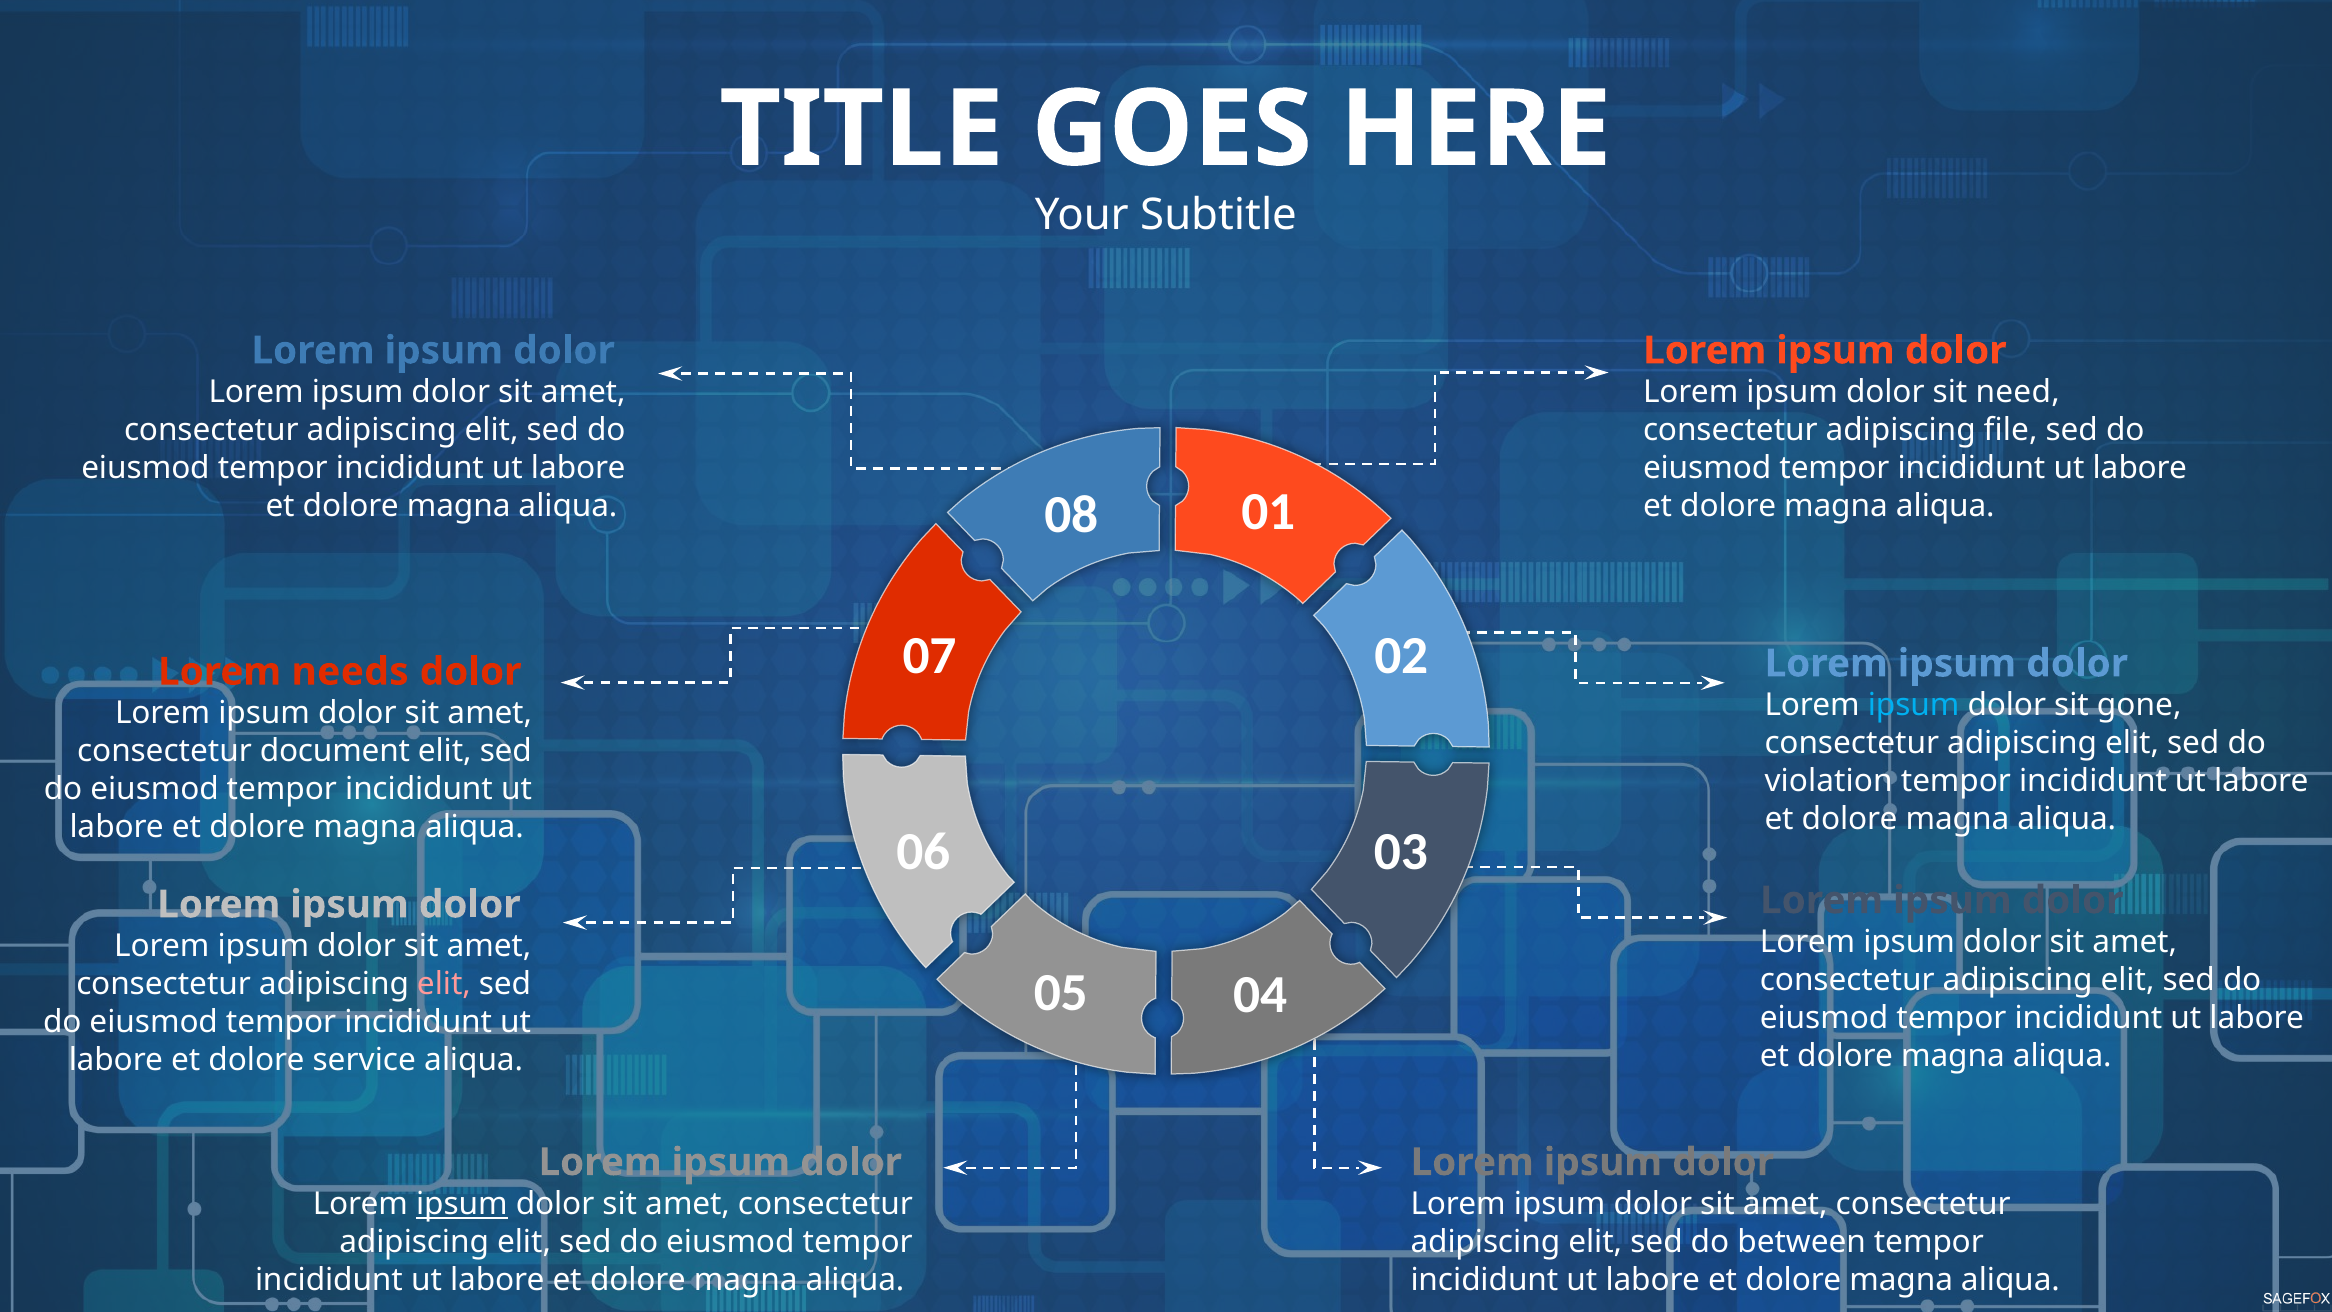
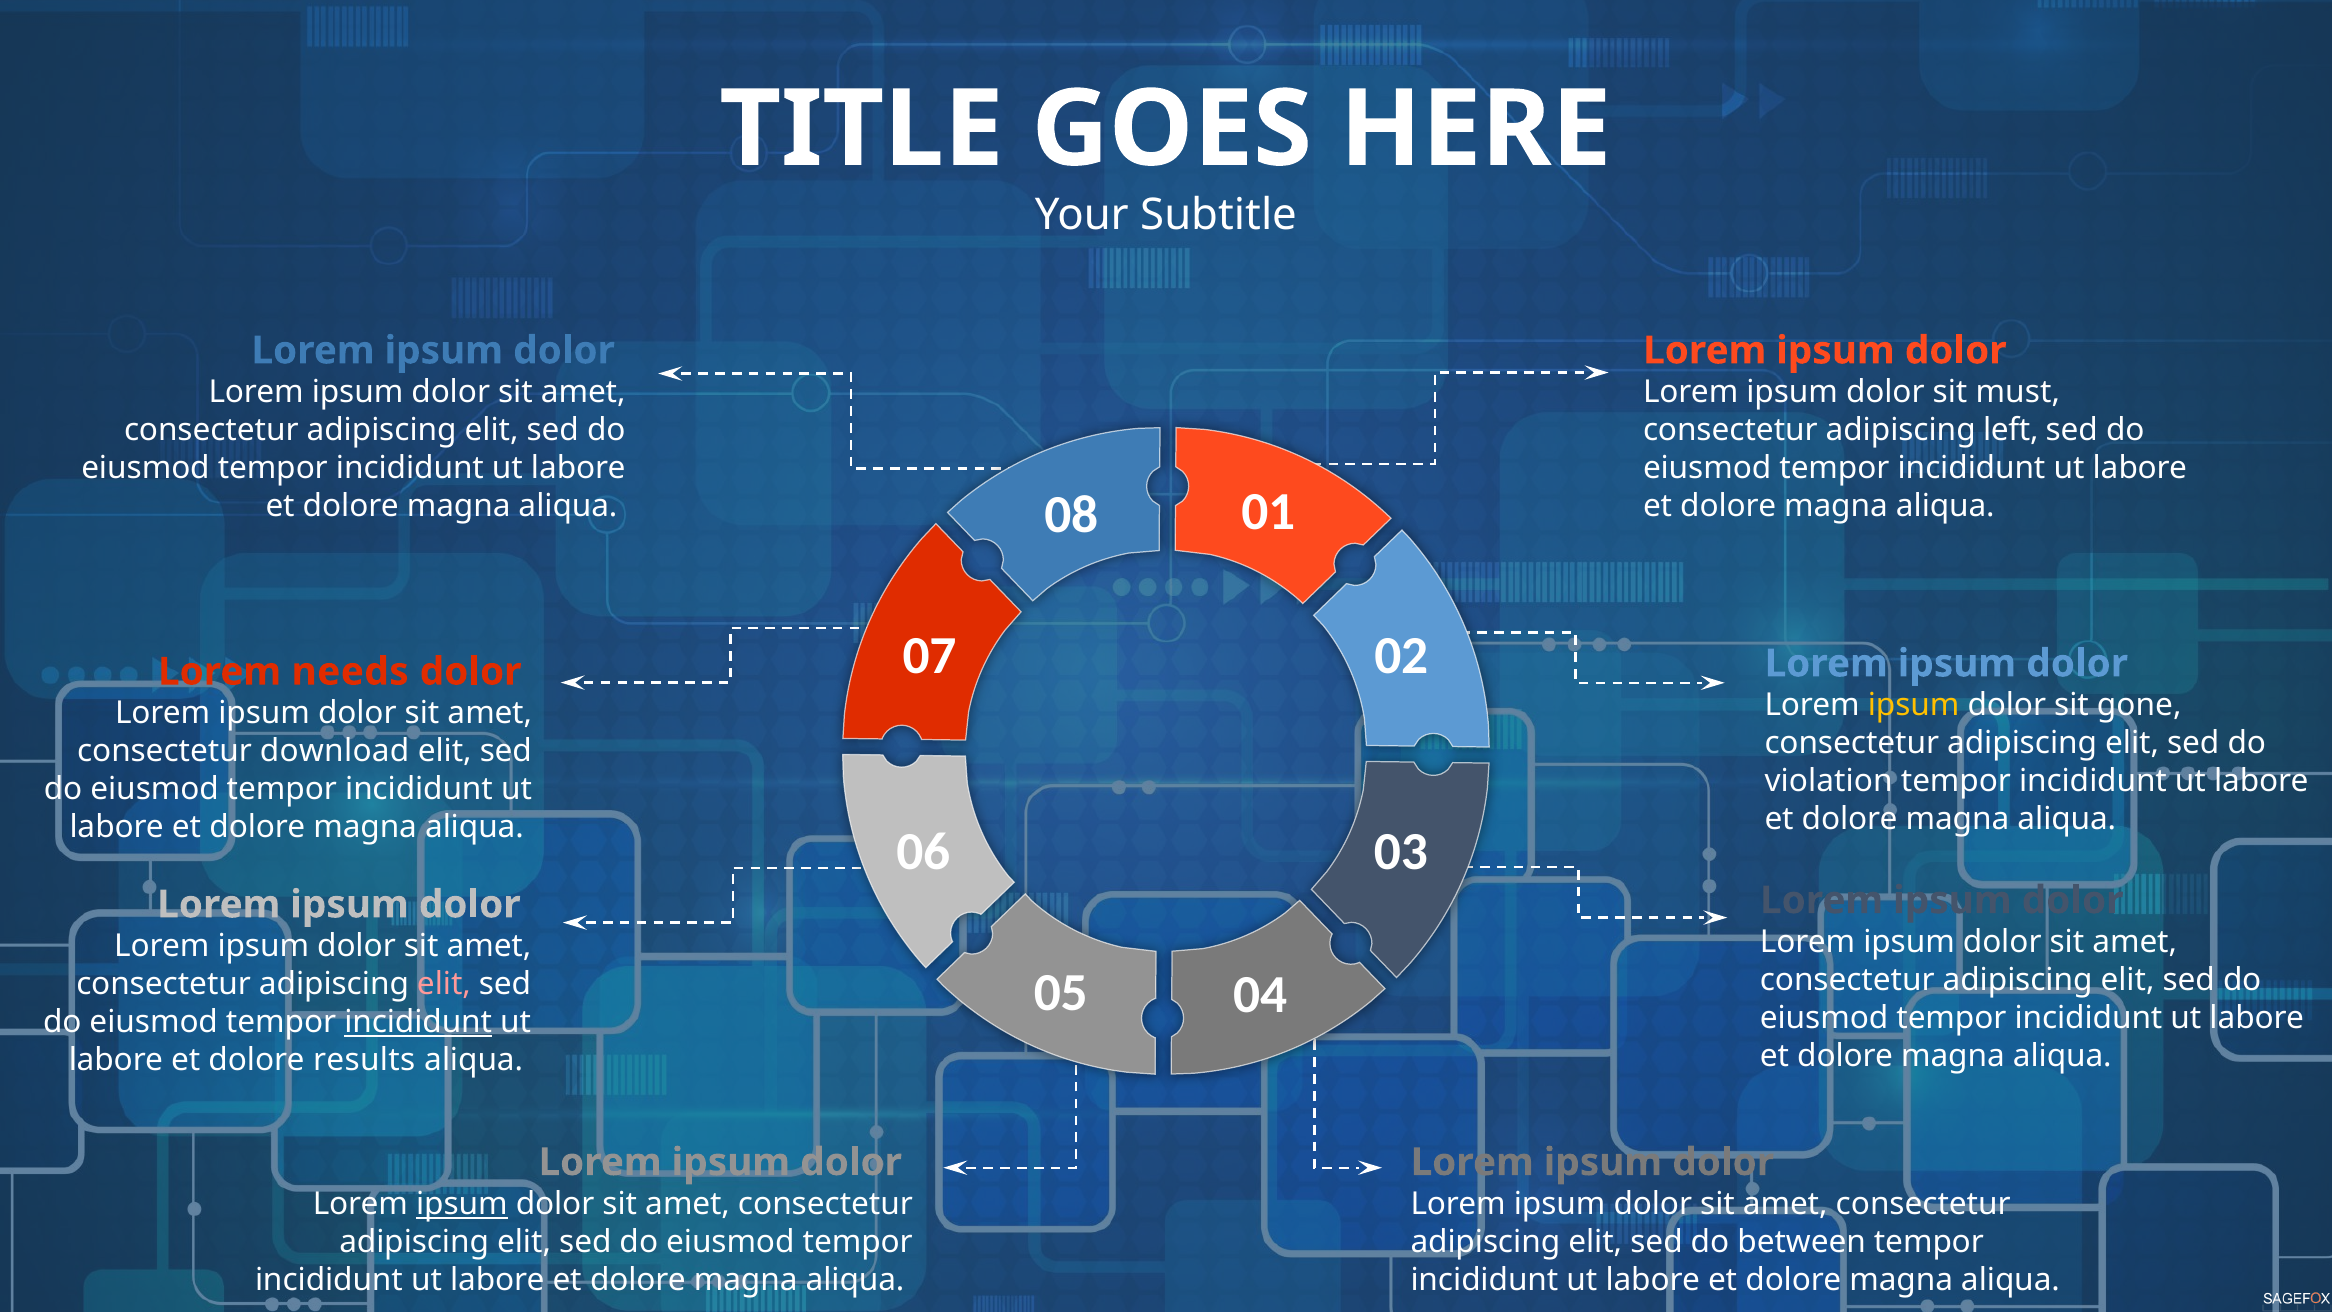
need: need -> must (2018, 392)
file: file -> left (2011, 430)
ipsum colour: light blue -> yellow (1914, 705)
document: document -> download (335, 751)
incididunt underline: none -> present (418, 1022)
service: service -> results (364, 1060)
